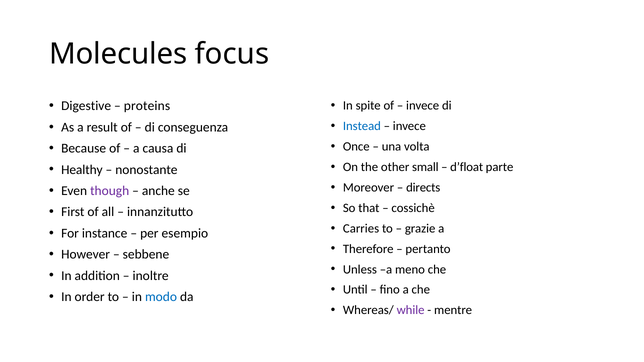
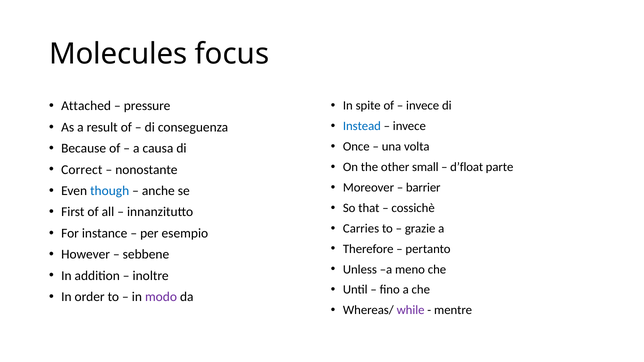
Digestive: Digestive -> Attached (86, 106)
proteins: proteins -> pressure (147, 106)
Healthy: Healthy -> Correct (82, 170)
directs: directs -> barrier (423, 188)
though colour: purple -> blue (110, 191)
modo colour: blue -> purple (161, 297)
